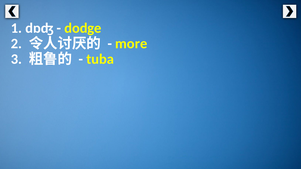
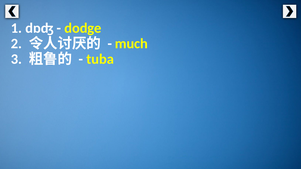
more: more -> much (131, 44)
